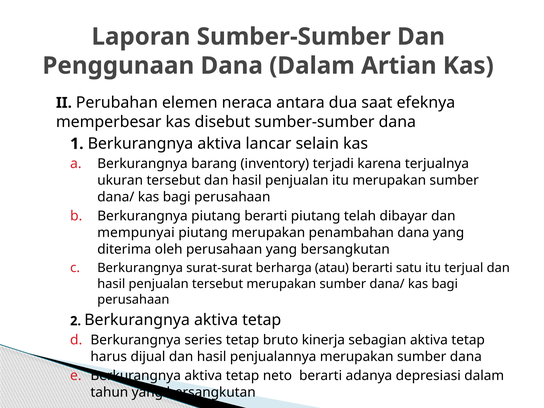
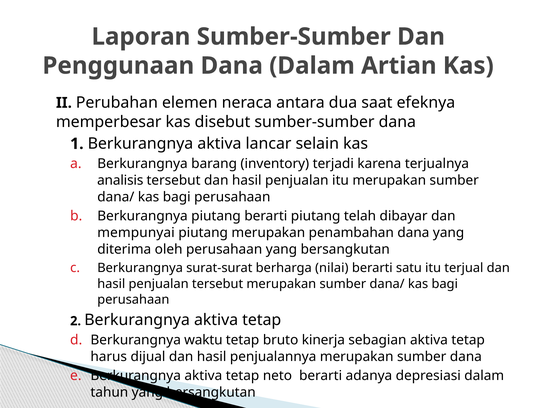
ukuran: ukuran -> analisis (120, 180)
atau: atau -> nilai (332, 268)
series: series -> waktu (203, 340)
